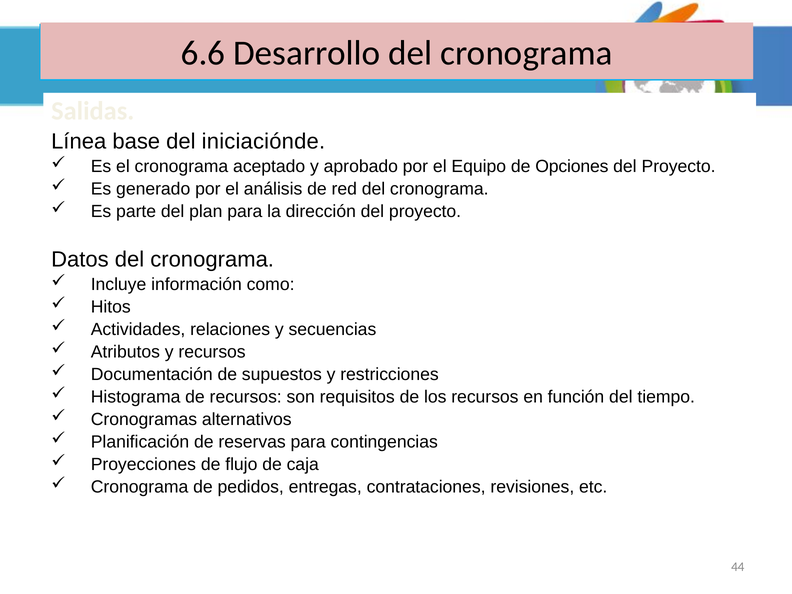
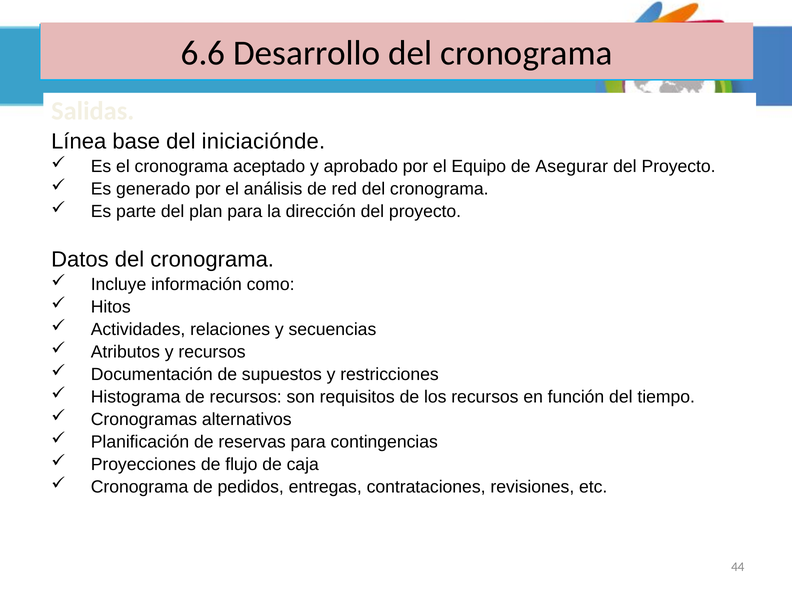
Opciones: Opciones -> Asegurar (572, 166)
